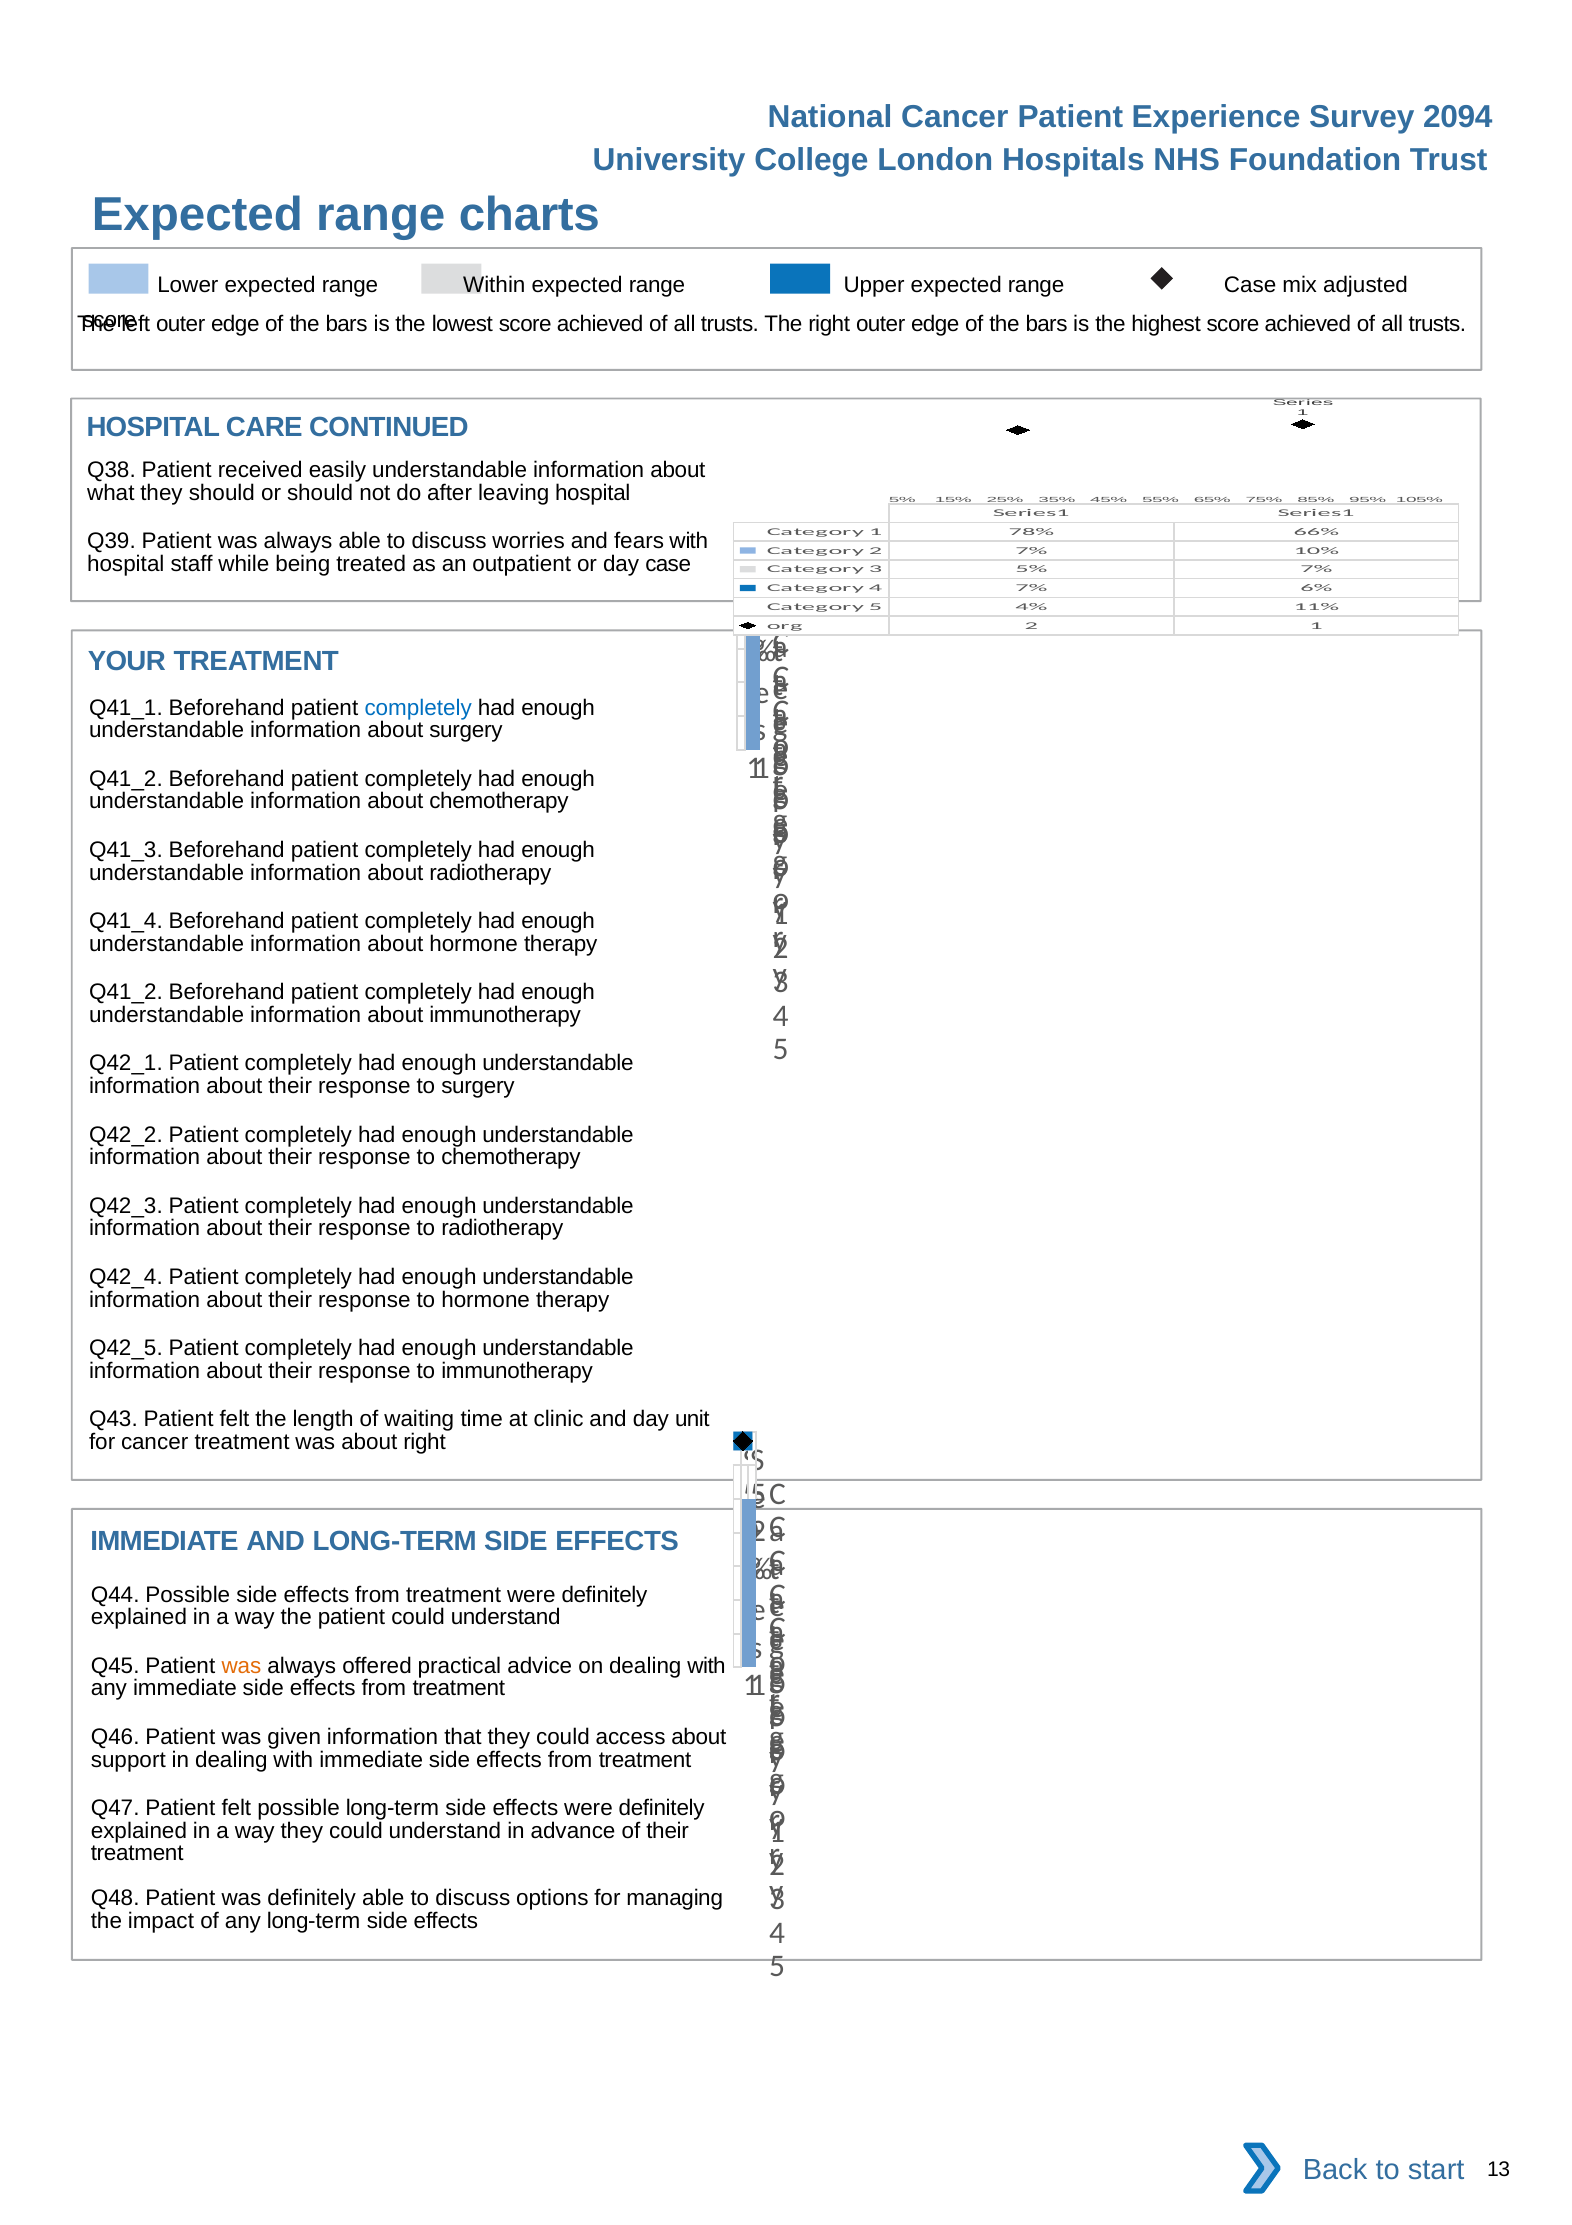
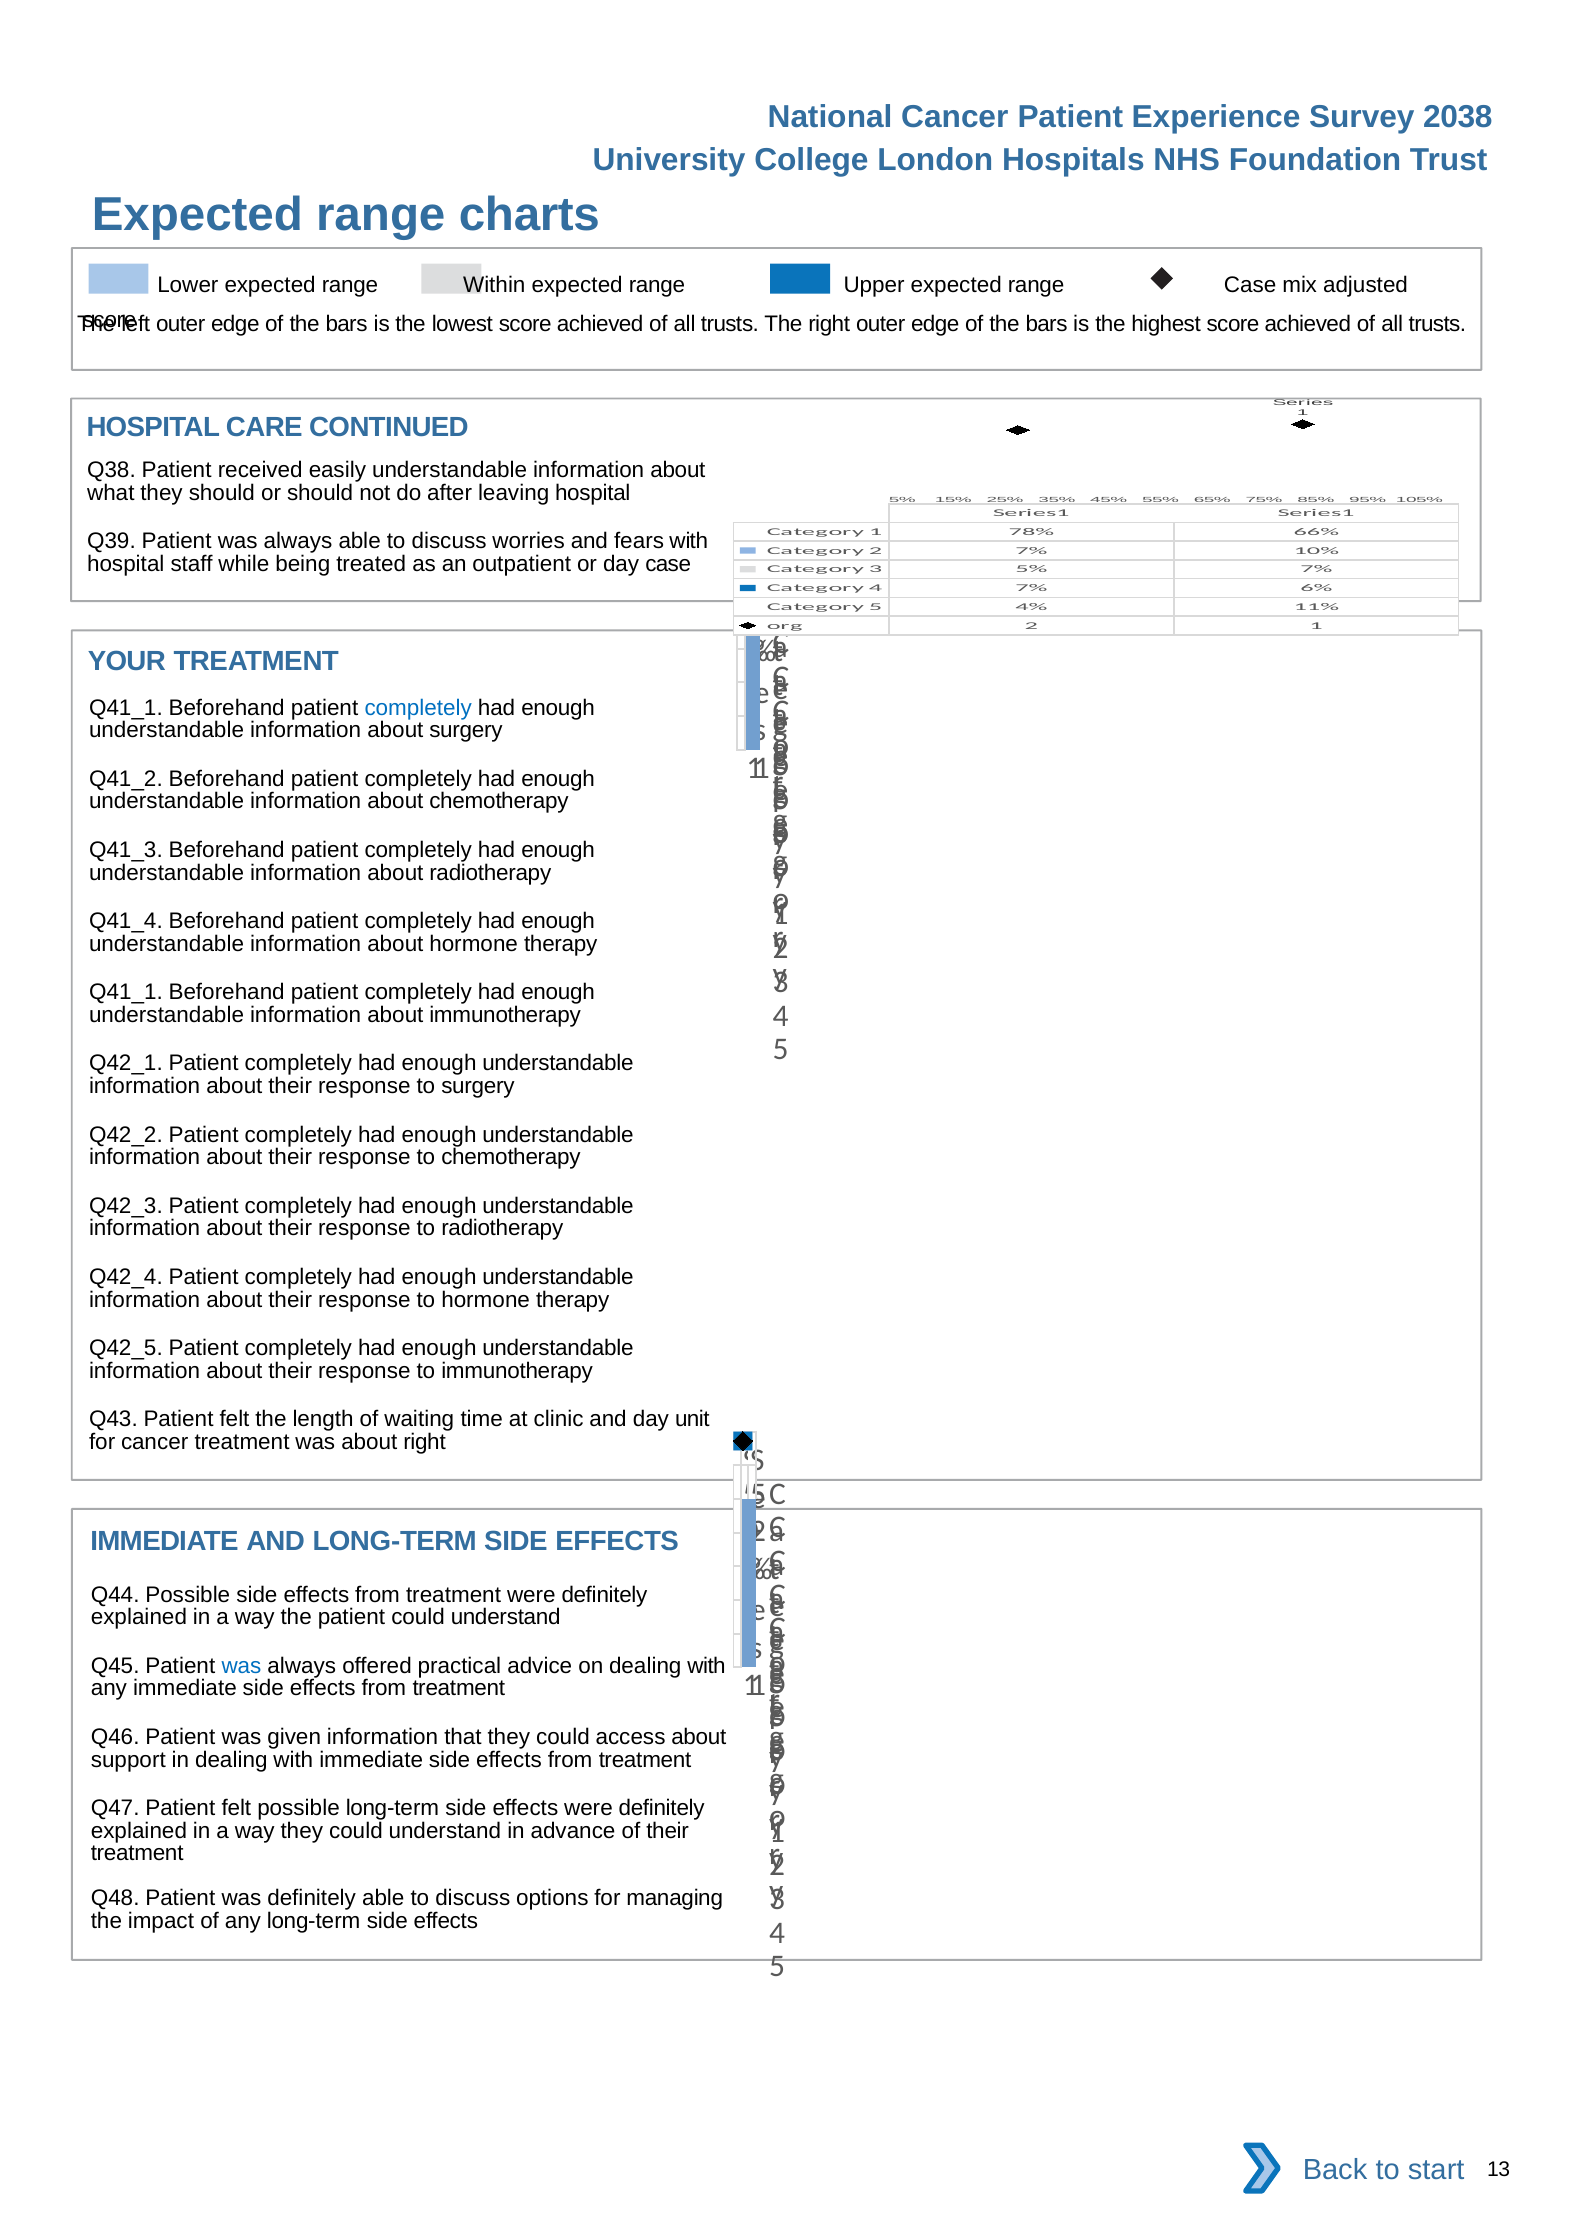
2094: 2094 -> 2038 (1458, 117)
Q41_2: Q41_2 -> Q41_1 (126, 992)
was colour: orange -> blue (241, 1666)
